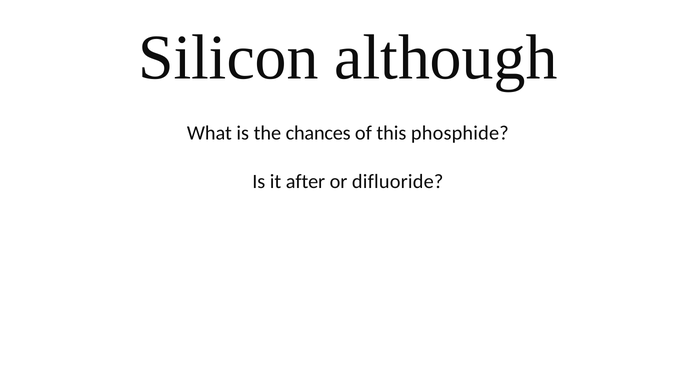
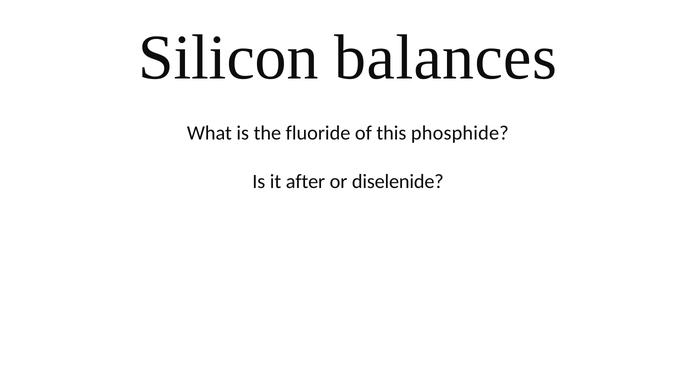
although: although -> balances (446, 58)
chances: chances -> fluoride (318, 133)
difluoride: difluoride -> diselenide (398, 182)
